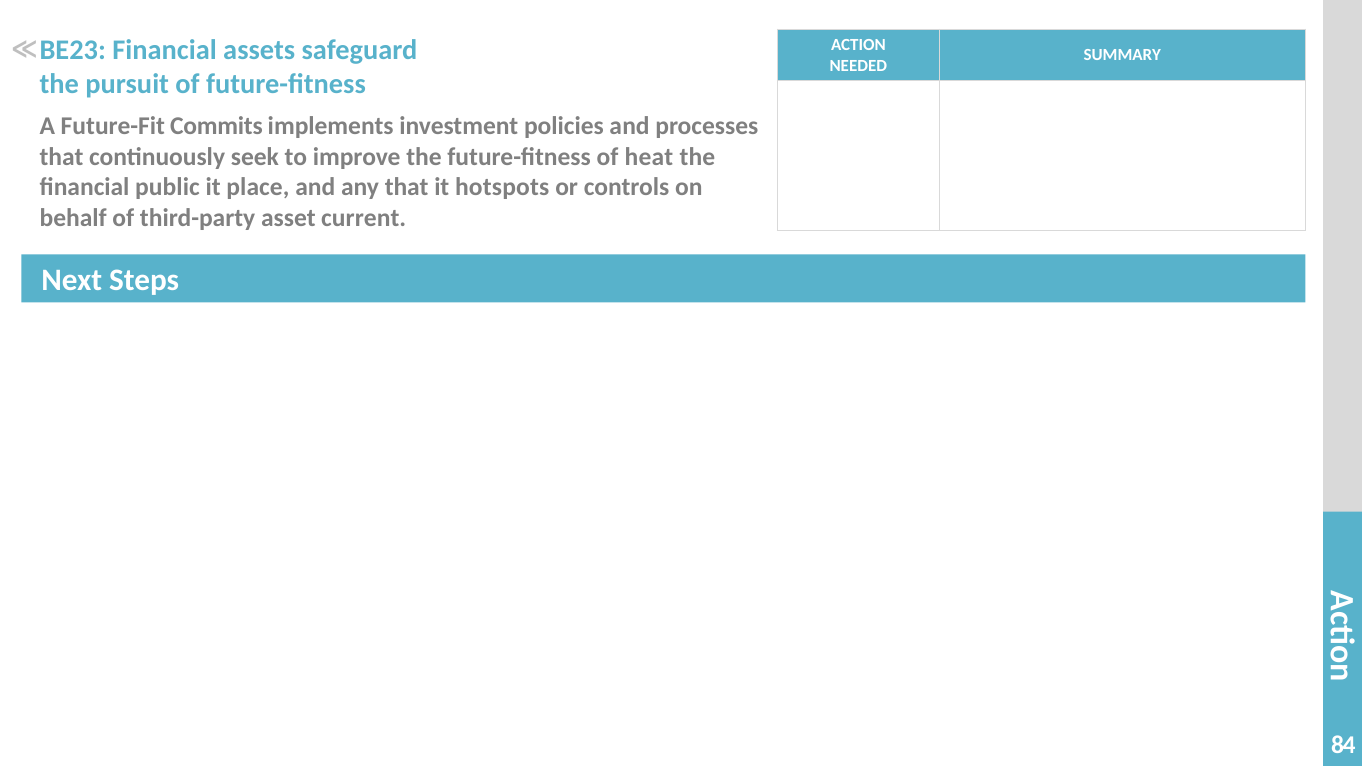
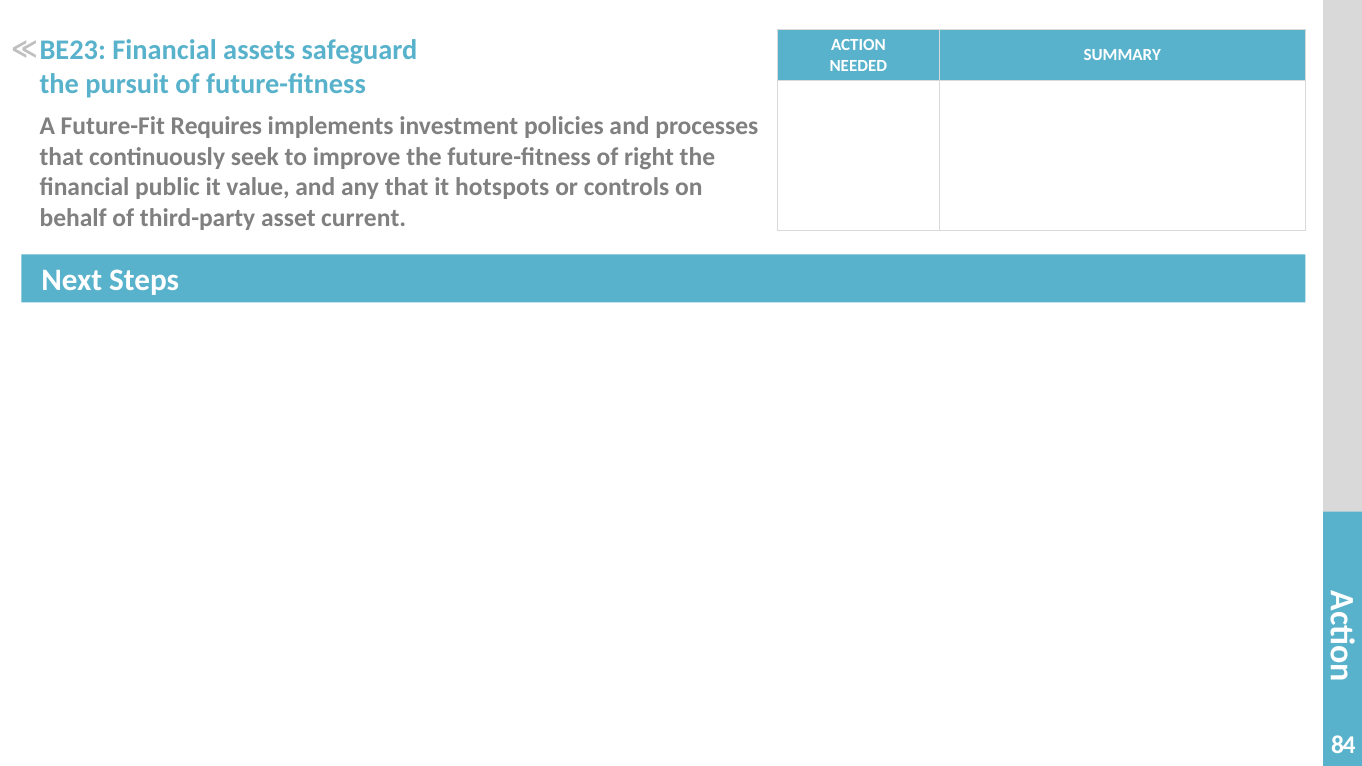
Commits: Commits -> Requires (216, 126)
heat: heat -> right (649, 157)
place: place -> value (258, 187)
